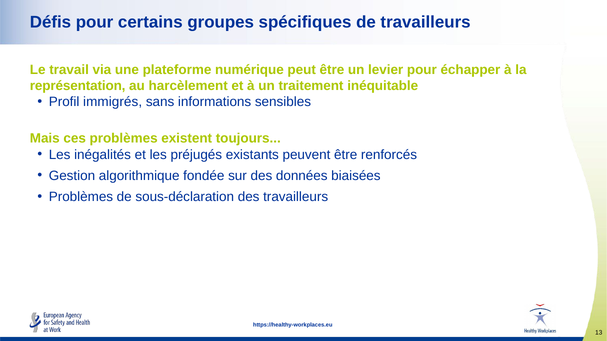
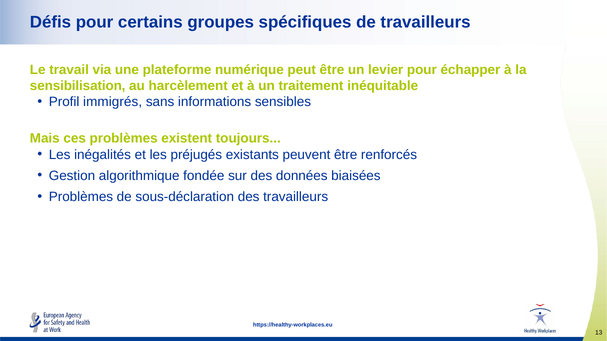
représentation: représentation -> sensibilisation (78, 86)
